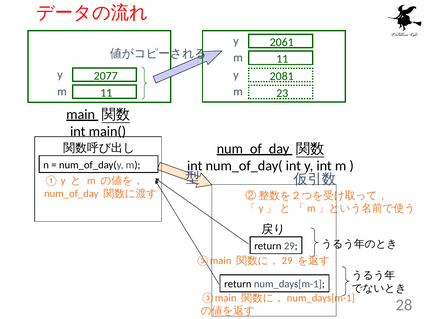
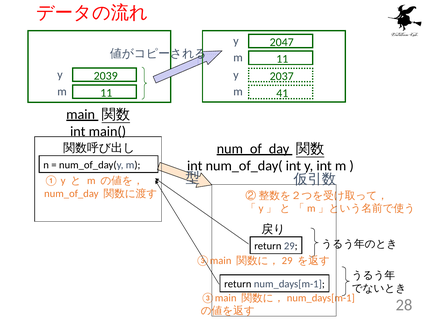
2061: 2061 -> 2047 (282, 42)
2077: 2077 -> 2039 (106, 76)
2081: 2081 -> 2037 (282, 76)
23: 23 -> 41 (282, 93)
